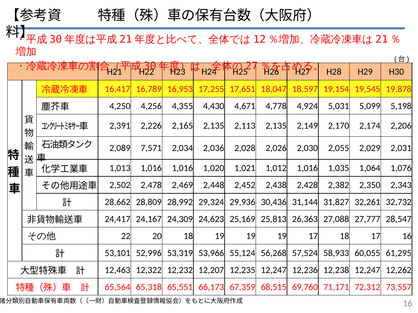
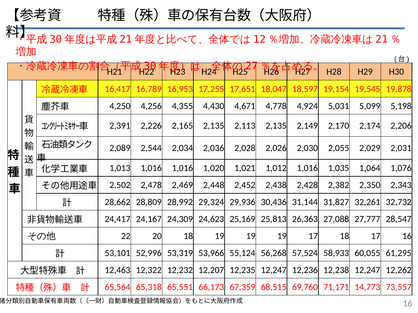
7,571: 7,571 -> 2,544 (151, 148)
72,312: 72,312 -> 14,773 (367, 287)
